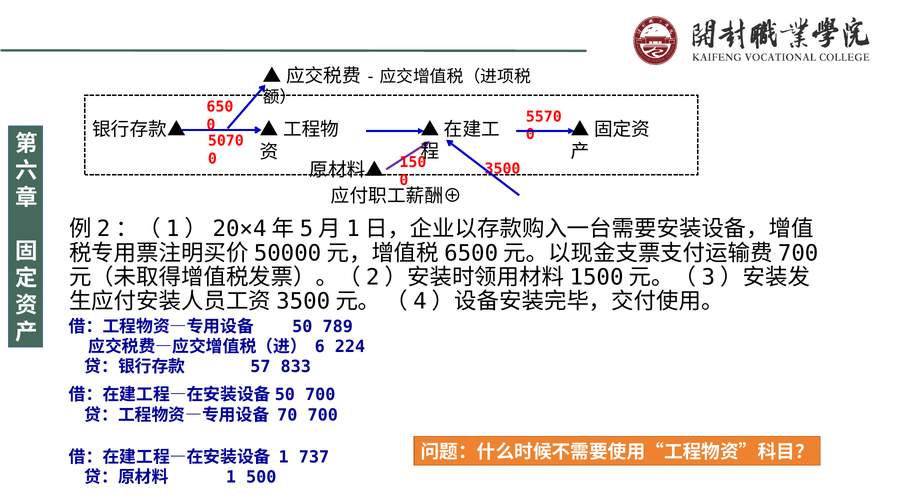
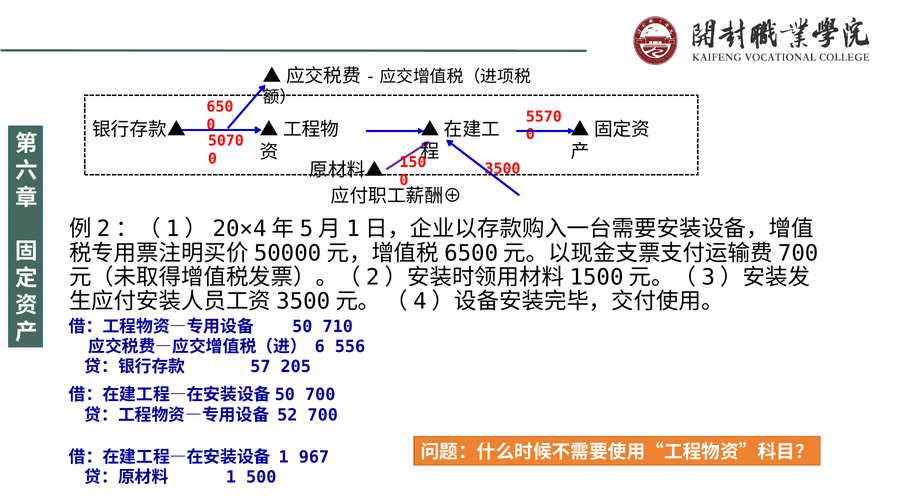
789: 789 -> 710 (338, 327)
224: 224 -> 556 (350, 347)
833: 833 -> 205 (296, 367)
70: 70 -> 52 (287, 416)
737: 737 -> 967 (314, 458)
